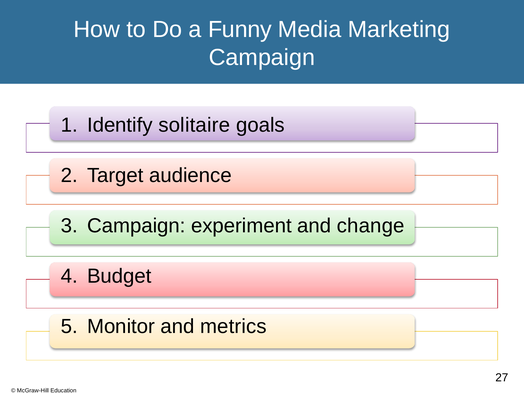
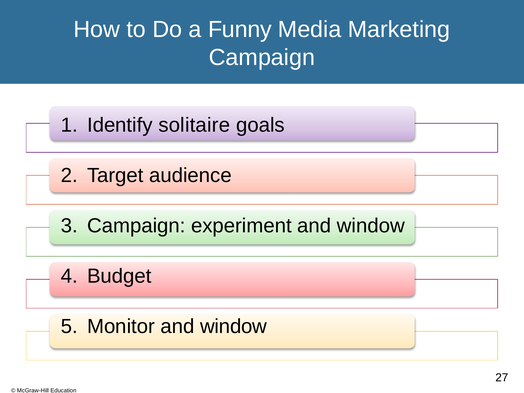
experiment and change: change -> window (371, 226)
Monitor and metrics: metrics -> window (234, 327)
